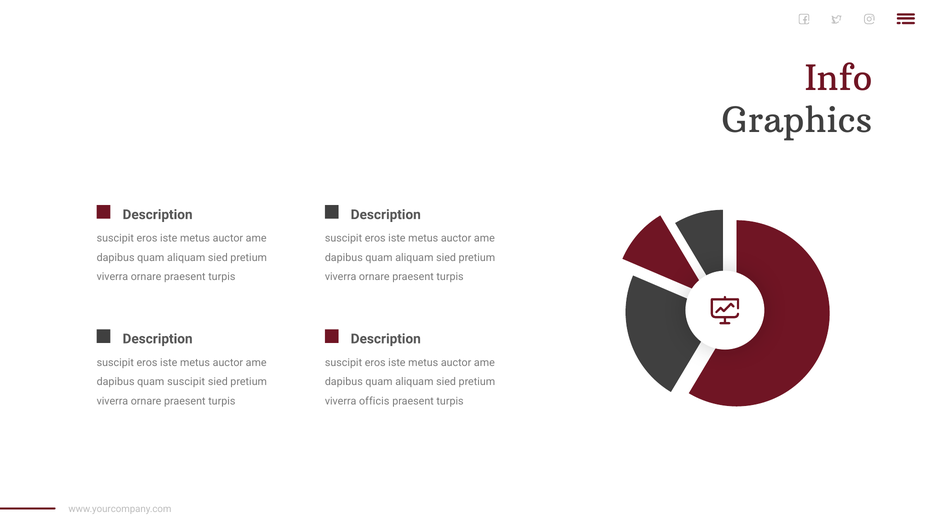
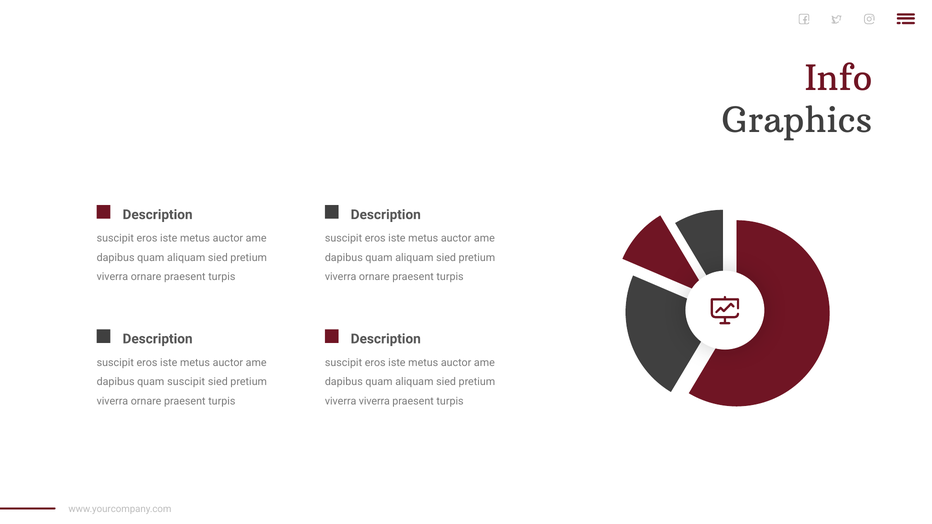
viverra officis: officis -> viverra (374, 401)
